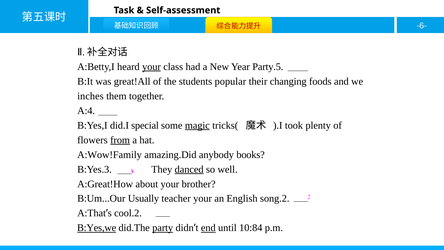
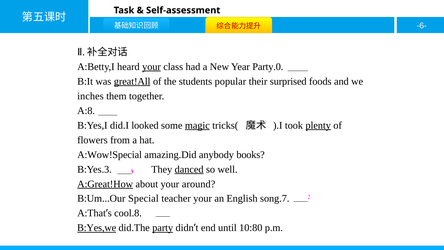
Party.5: Party.5 -> Party.0 (268, 67)
great!All underline: none -> present (132, 81)
changing: changing -> surprised (288, 81)
A:4: A:4 -> A:8 (86, 111)
special: special -> looked (145, 125)
plenty underline: none -> present (318, 125)
from underline: present -> none (120, 140)
A:Wow!Family: A:Wow!Family -> A:Wow!Special (110, 155)
A:Great!How underline: none -> present (105, 184)
brother: brother -> around (199, 184)
Usually: Usually -> Special (143, 198)
song.2: song.2 -> song.7 (275, 198)
cool.2: cool.2 -> cool.8 (128, 213)
end underline: present -> none (208, 228)
10:84: 10:84 -> 10:80 (251, 228)
